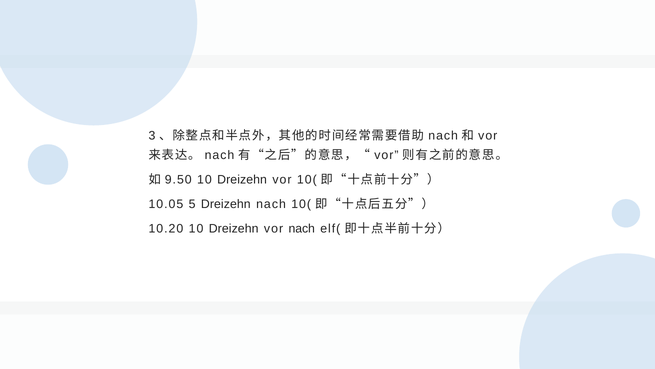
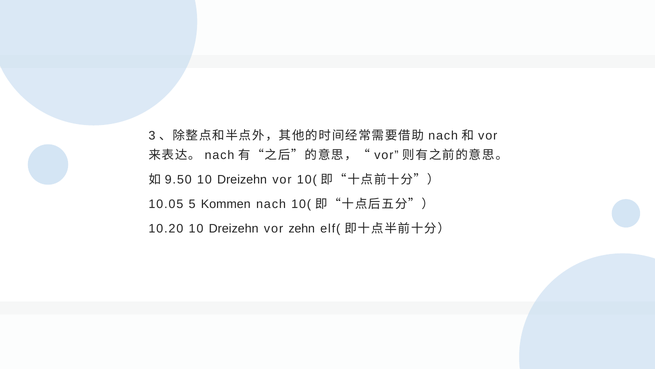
5 Dreizehn: Dreizehn -> Kommen (226, 204)
vor nach: nach -> zehn (302, 229)
